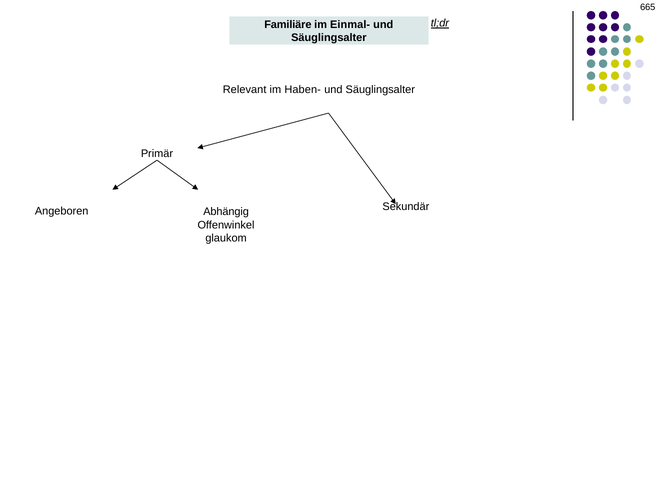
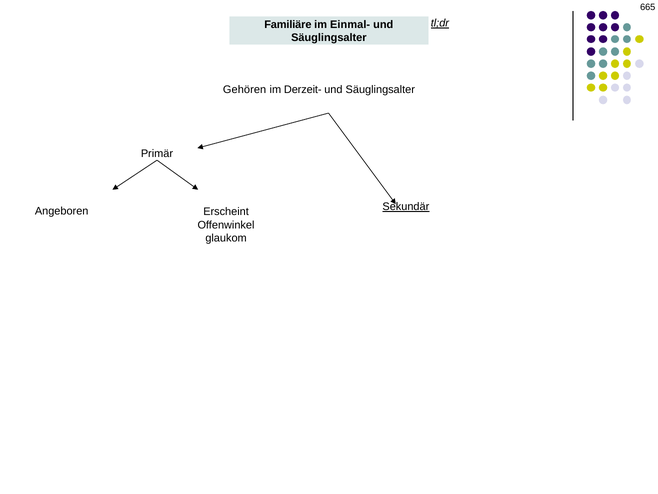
Relevant: Relevant -> Gehören (245, 90)
Haben-: Haben- -> Derzeit- (303, 90)
Sekundär underline: none -> present (406, 207)
Abhängig: Abhängig -> Erscheint (226, 212)
